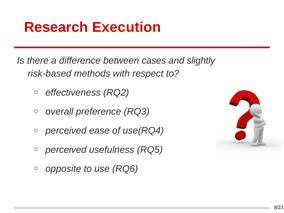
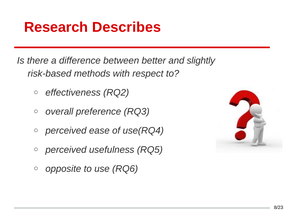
Execution: Execution -> Describes (127, 27)
cases: cases -> better (154, 61)
